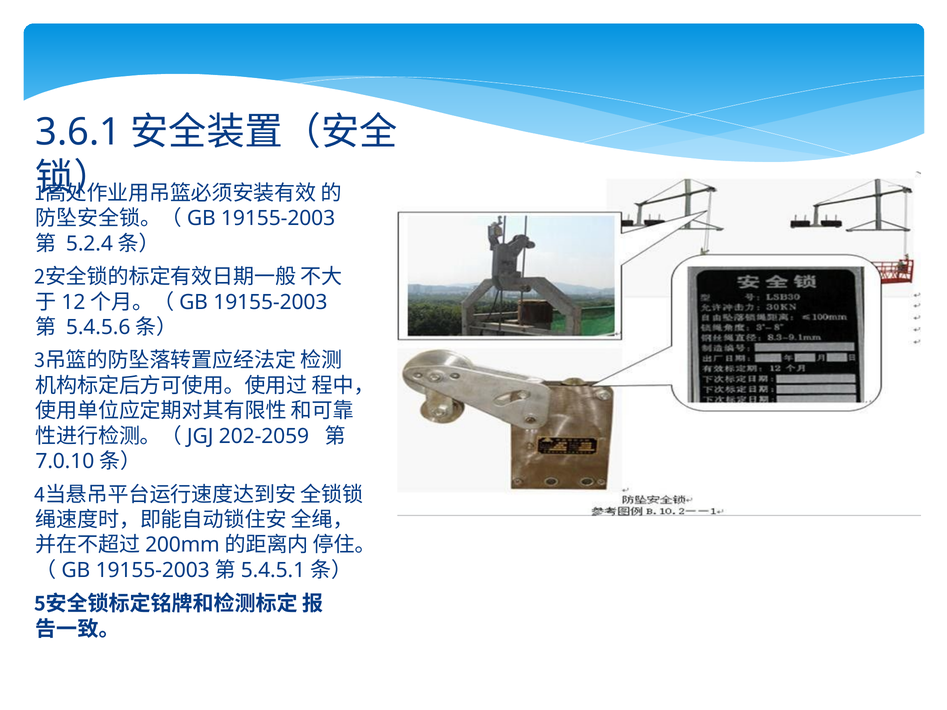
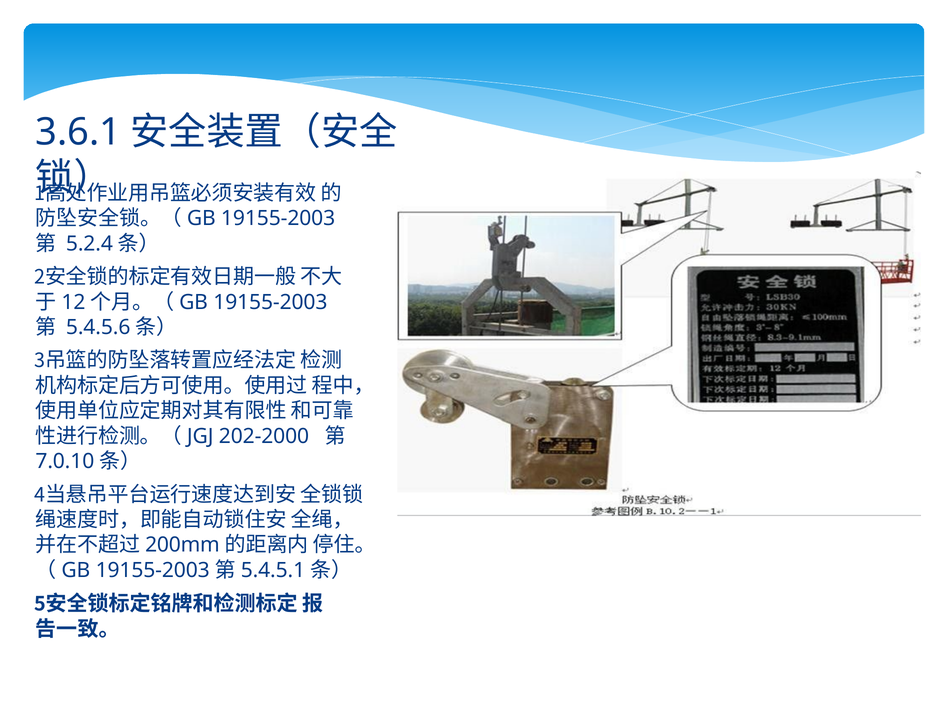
202-2059: 202-2059 -> 202-2000 (264, 436)
